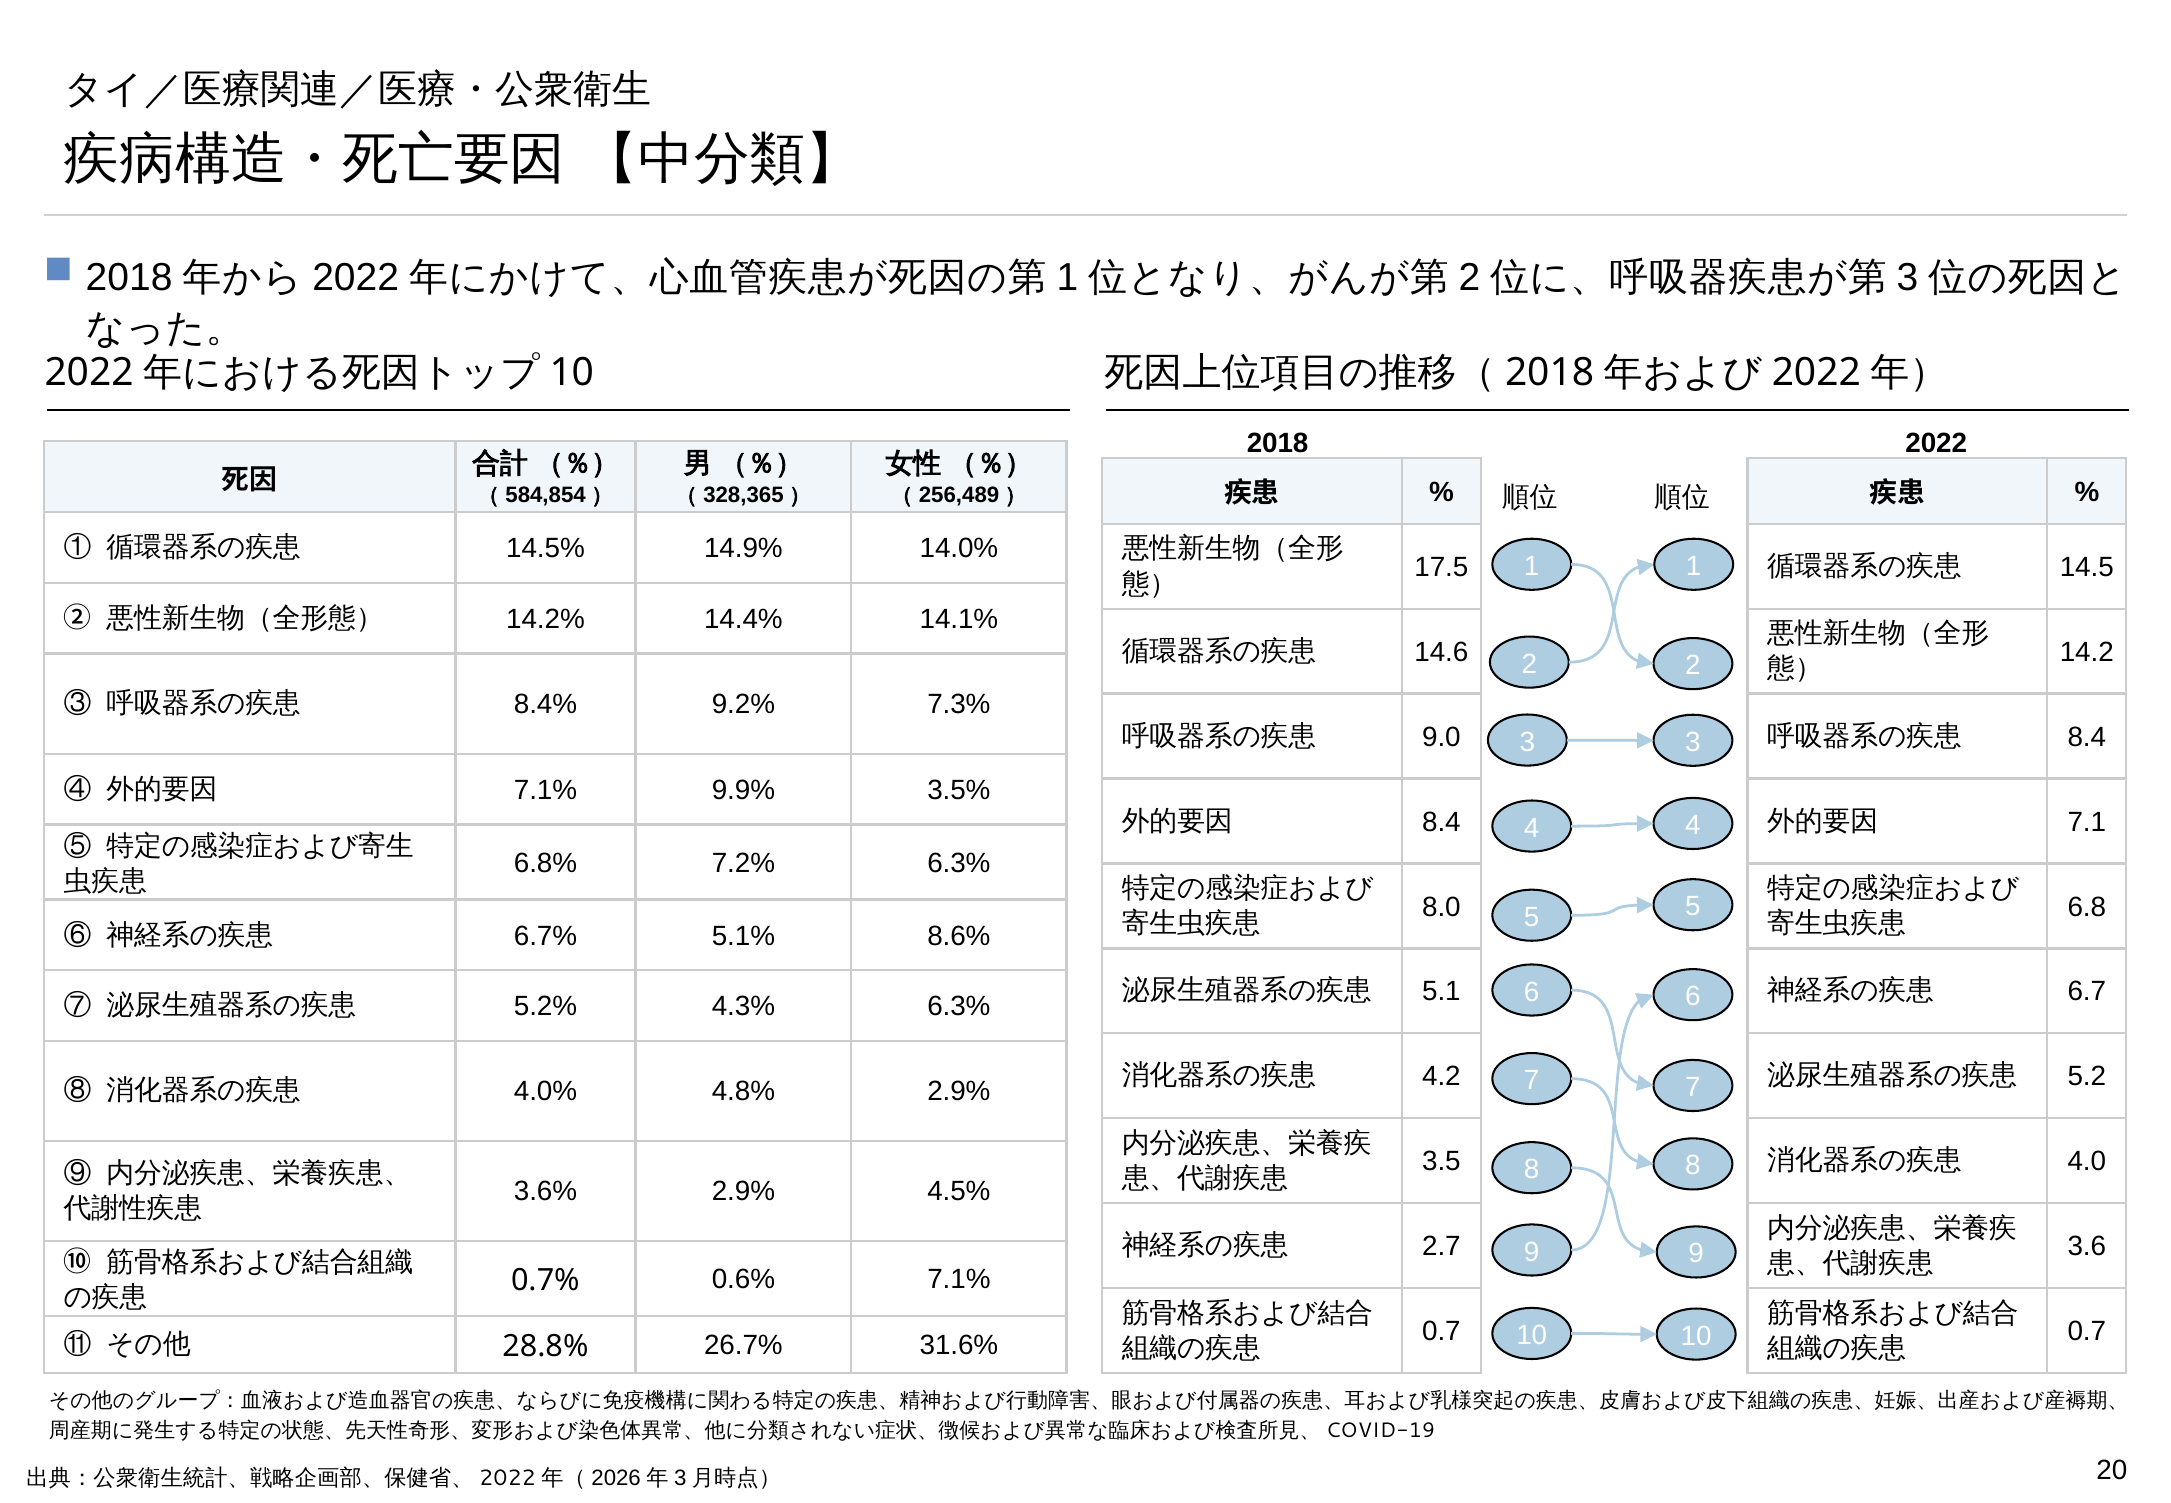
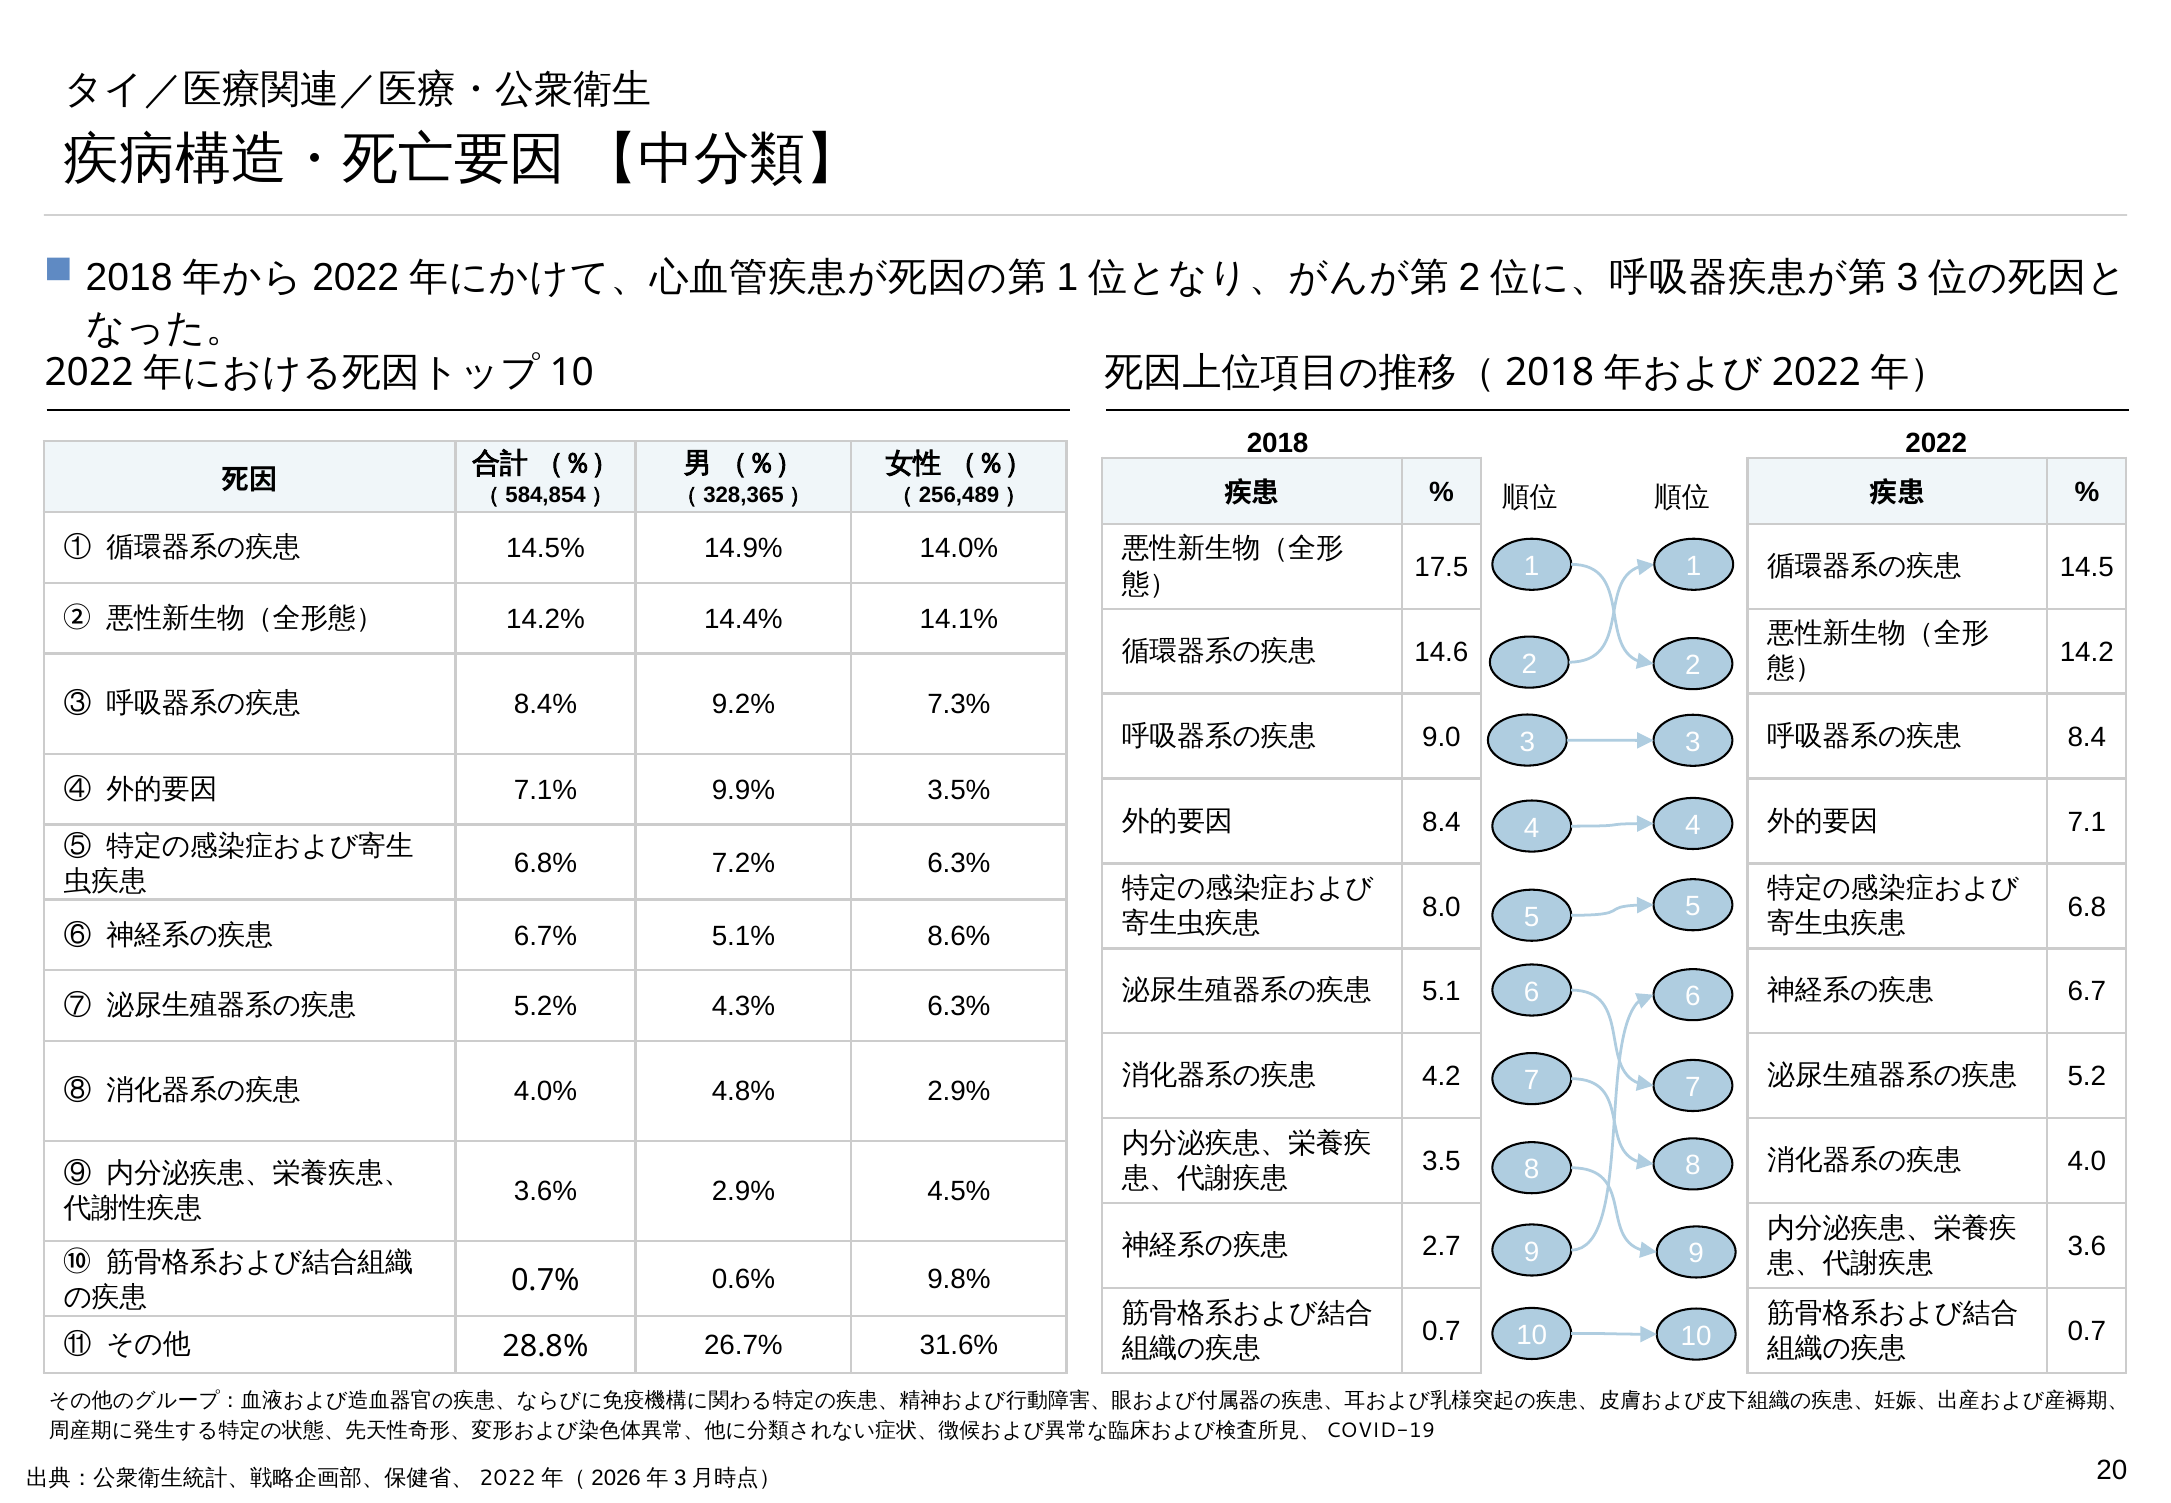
0.6% 7.1%: 7.1% -> 9.8% (959, 1279)
